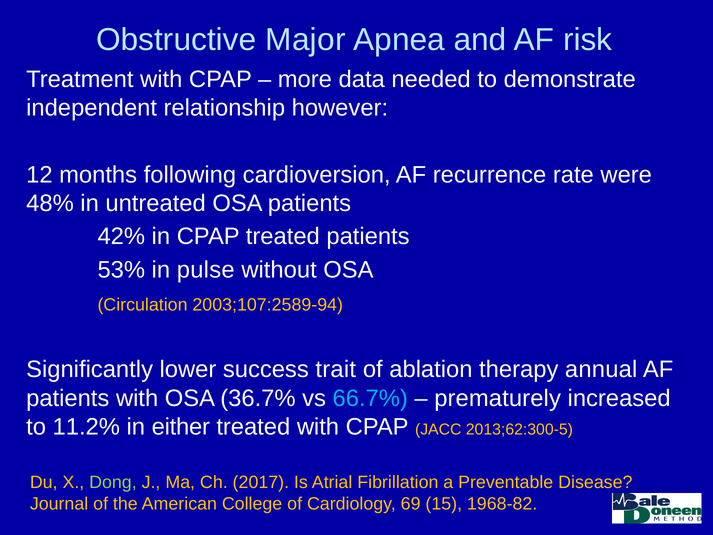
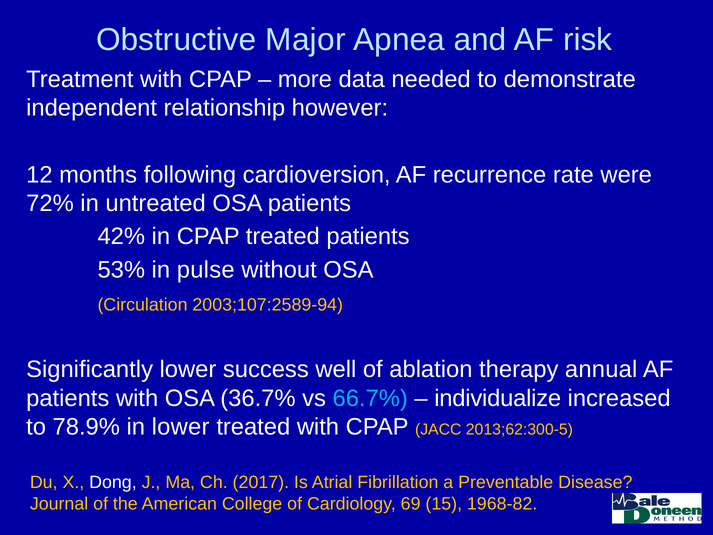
48%: 48% -> 72% (50, 203)
trait: trait -> well (336, 369)
prematurely: prematurely -> individualize (498, 398)
11.2%: 11.2% -> 78.9% (86, 426)
in either: either -> lower (181, 426)
Dong colour: light green -> white (113, 482)
